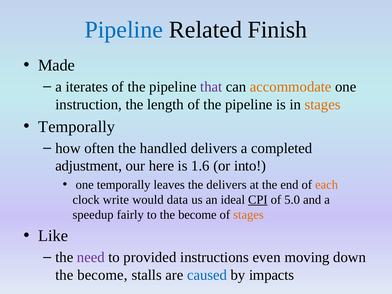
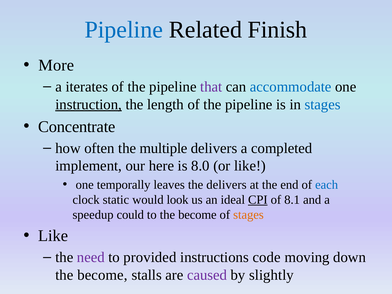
Made: Made -> More (56, 65)
accommodate colour: orange -> blue (291, 87)
instruction underline: none -> present (89, 104)
stages colour: orange -> blue (323, 104)
Temporally: Temporally -> Concentrate (77, 127)
handled: handled -> multiple (164, 148)
adjustment: adjustment -> implement (89, 166)
1.6: 1.6 -> 8.0 (200, 166)
or into: into -> like (250, 166)
each colour: orange -> blue (327, 185)
write: write -> static (116, 200)
data: data -> look (178, 200)
5.0: 5.0 -> 8.1 (292, 200)
fairly: fairly -> could (130, 215)
even: even -> code (267, 257)
caused colour: blue -> purple (207, 275)
impacts: impacts -> slightly (271, 275)
